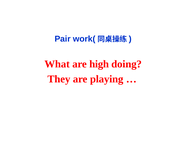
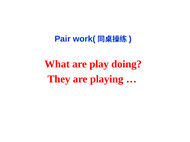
high: high -> play (99, 64)
